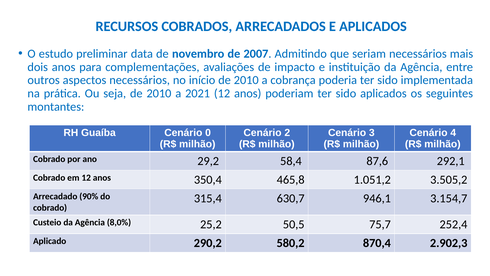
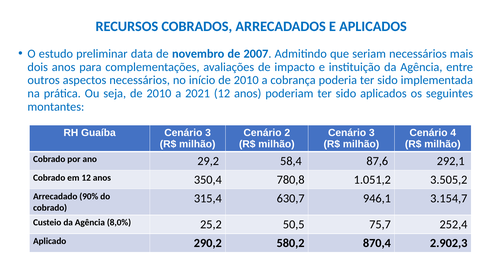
Guaíba Cenário 0: 0 -> 3 (208, 133)
465,8: 465,8 -> 780,8 (291, 179)
